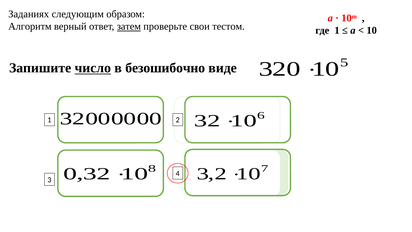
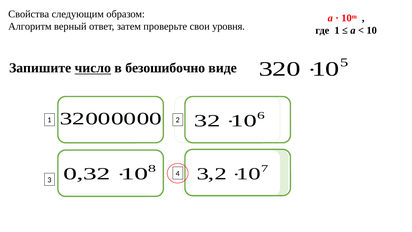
Заданиях: Заданиях -> Свойства (29, 14)
затем underline: present -> none (129, 26)
тестом: тестом -> уровня (229, 26)
